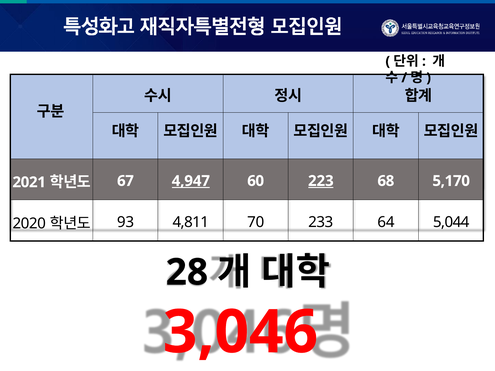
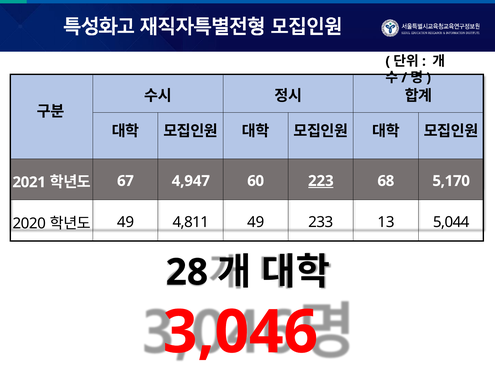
4,947 underline: present -> none (191, 181)
93: 93 -> 49 (126, 222)
4,811 70: 70 -> 49 (256, 222)
64: 64 -> 13 (386, 222)
